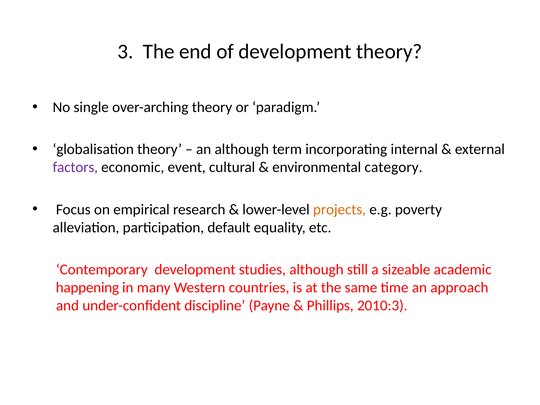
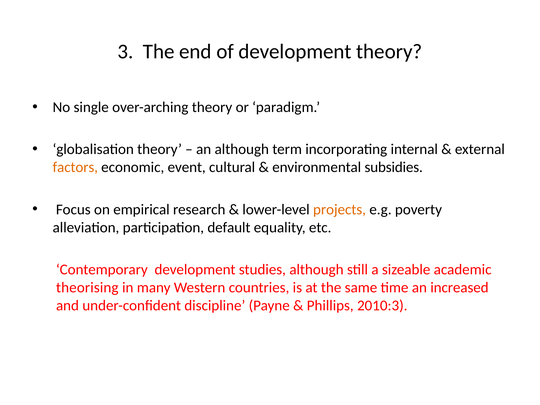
factors colour: purple -> orange (75, 167)
category: category -> subsidies (394, 167)
happening: happening -> theorising (87, 288)
approach: approach -> increased (459, 288)
